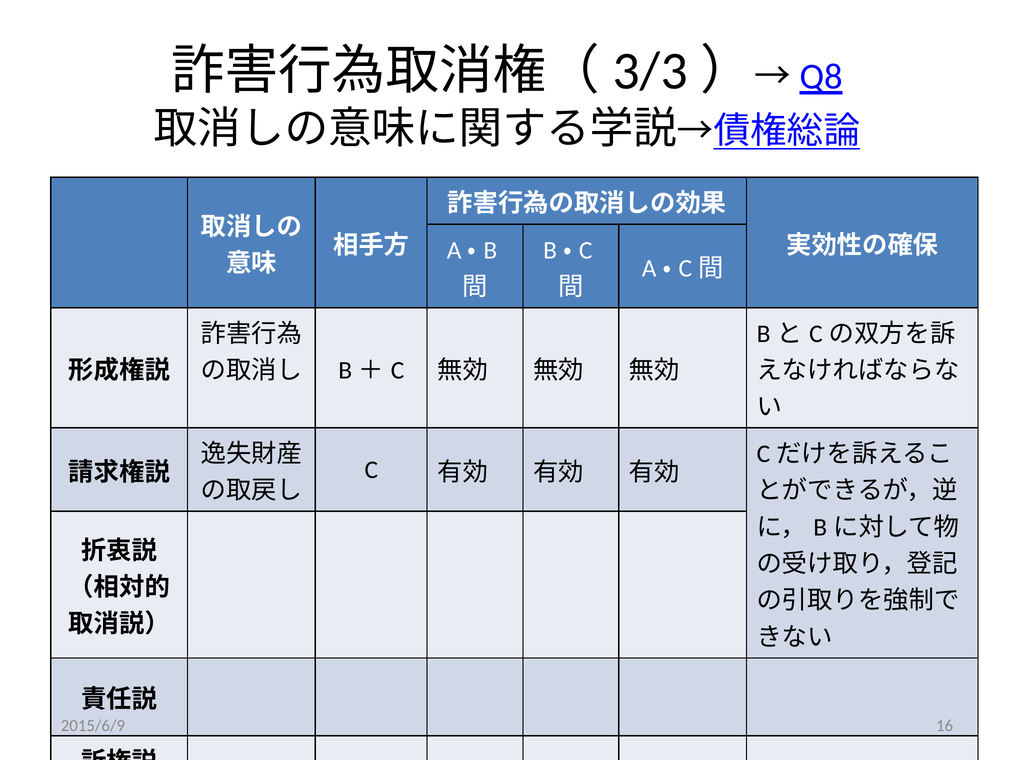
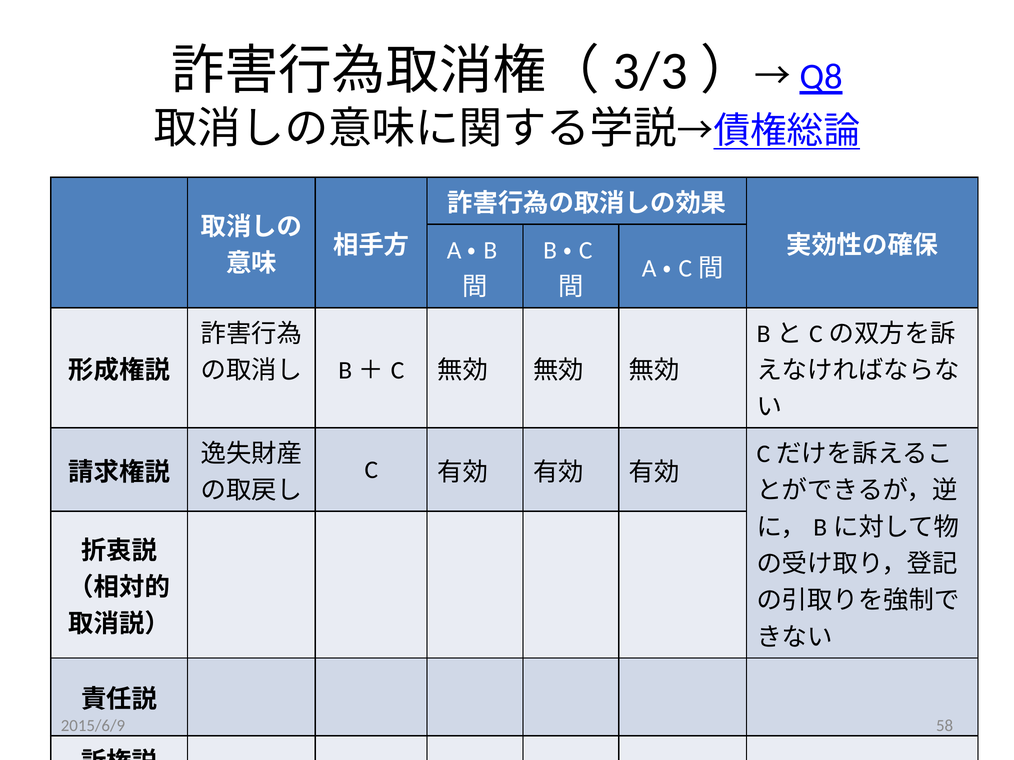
16: 16 -> 58 (945, 726)
